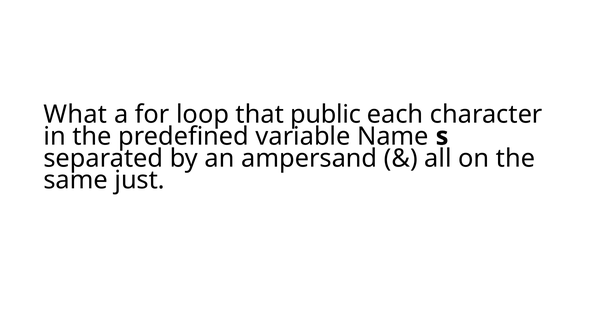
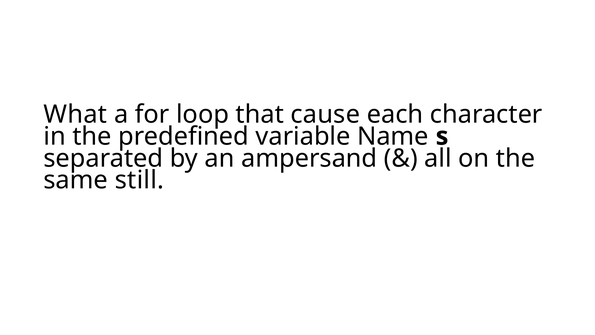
public: public -> cause (325, 114)
just: just -> still (139, 180)
